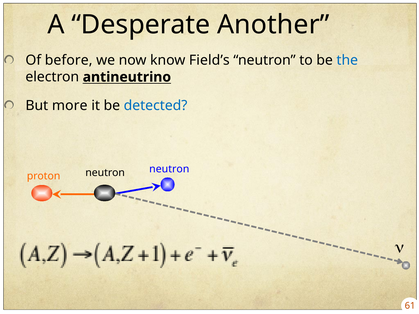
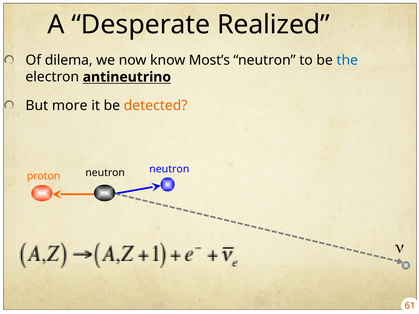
Another: Another -> Realized (273, 25)
before: before -> dilema (69, 60)
Field’s: Field’s -> Most’s (209, 60)
detected colour: blue -> orange (156, 106)
